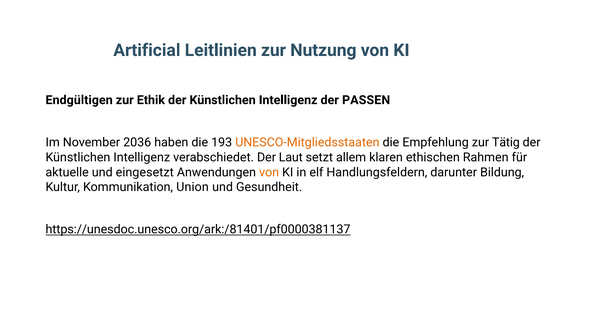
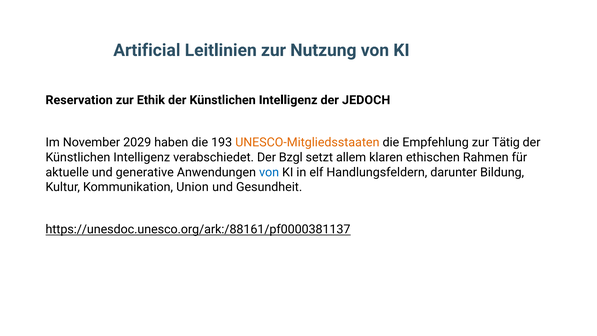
Endgültigen: Endgültigen -> Reservation (79, 100)
PASSEN: PASSEN -> JEDOCH (366, 100)
2036: 2036 -> 2029 (137, 142)
Laut: Laut -> Bzgl (291, 157)
eingesetzt: eingesetzt -> generative (145, 172)
von colour: orange -> blue (269, 172)
https://unesdoc.unesco.org/ark:/81401/pf0000381137: https://unesdoc.unesco.org/ark:/81401/pf0000381137 -> https://unesdoc.unesco.org/ark:/88161/pf0000381137 (198, 229)
